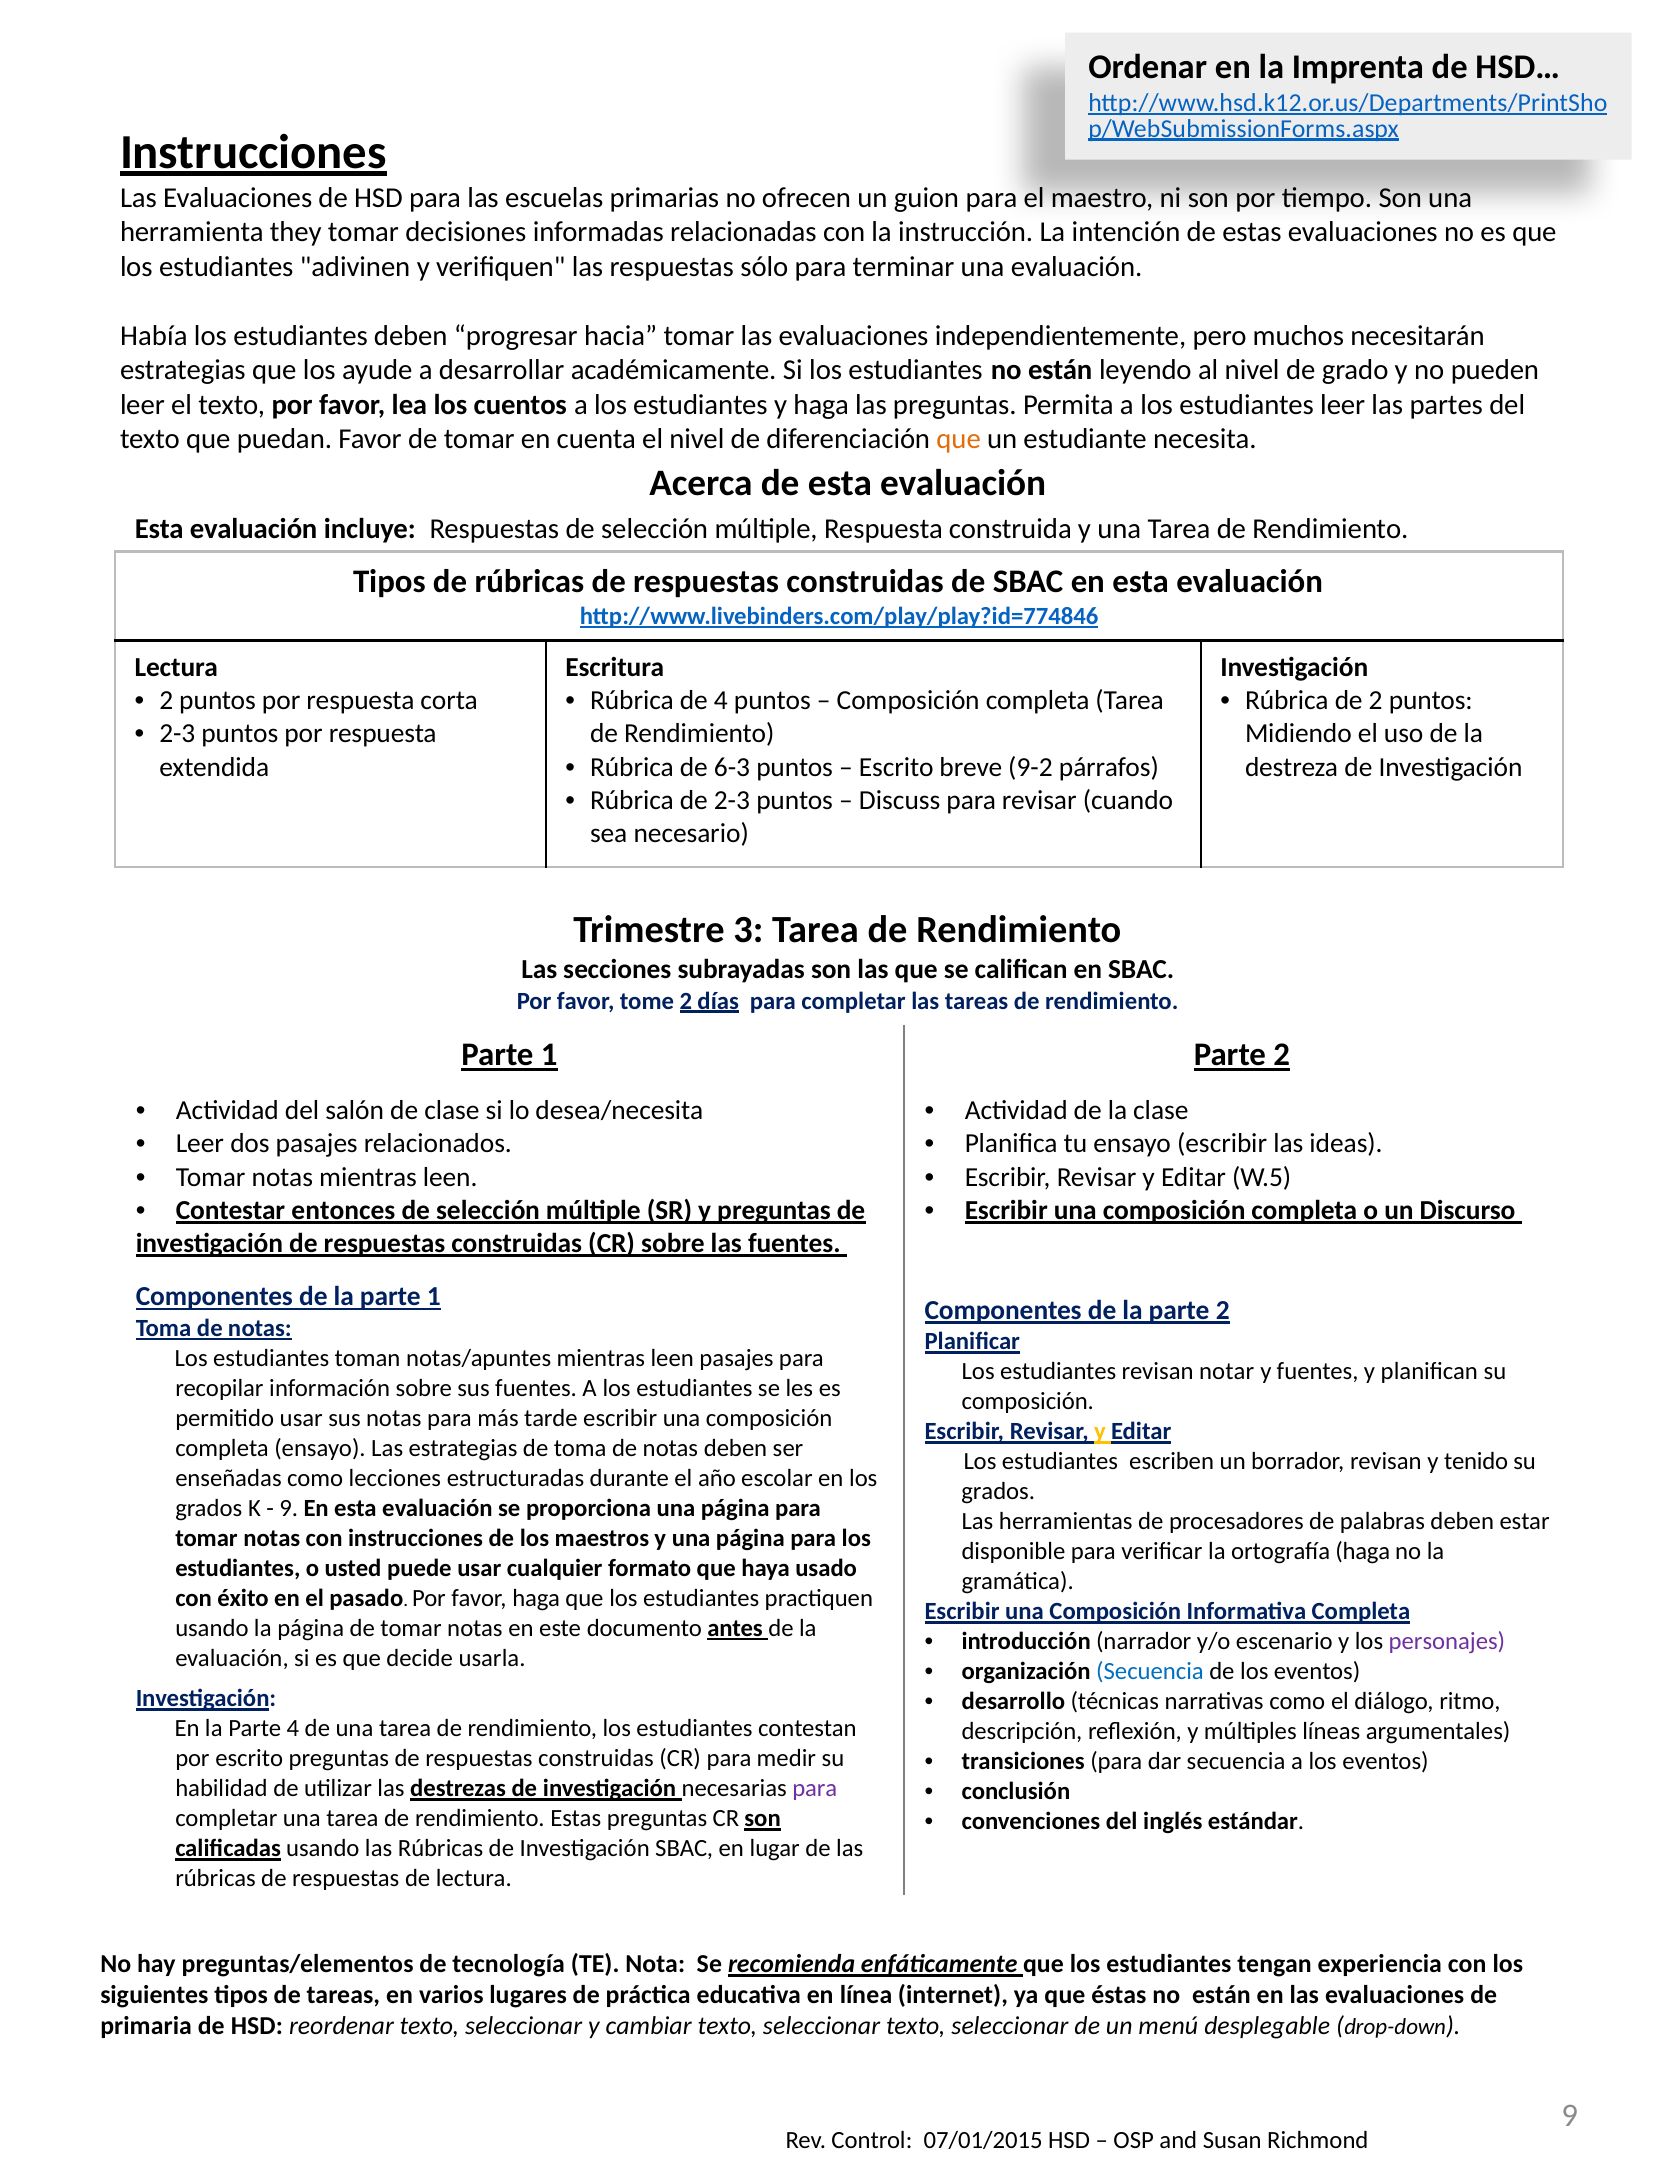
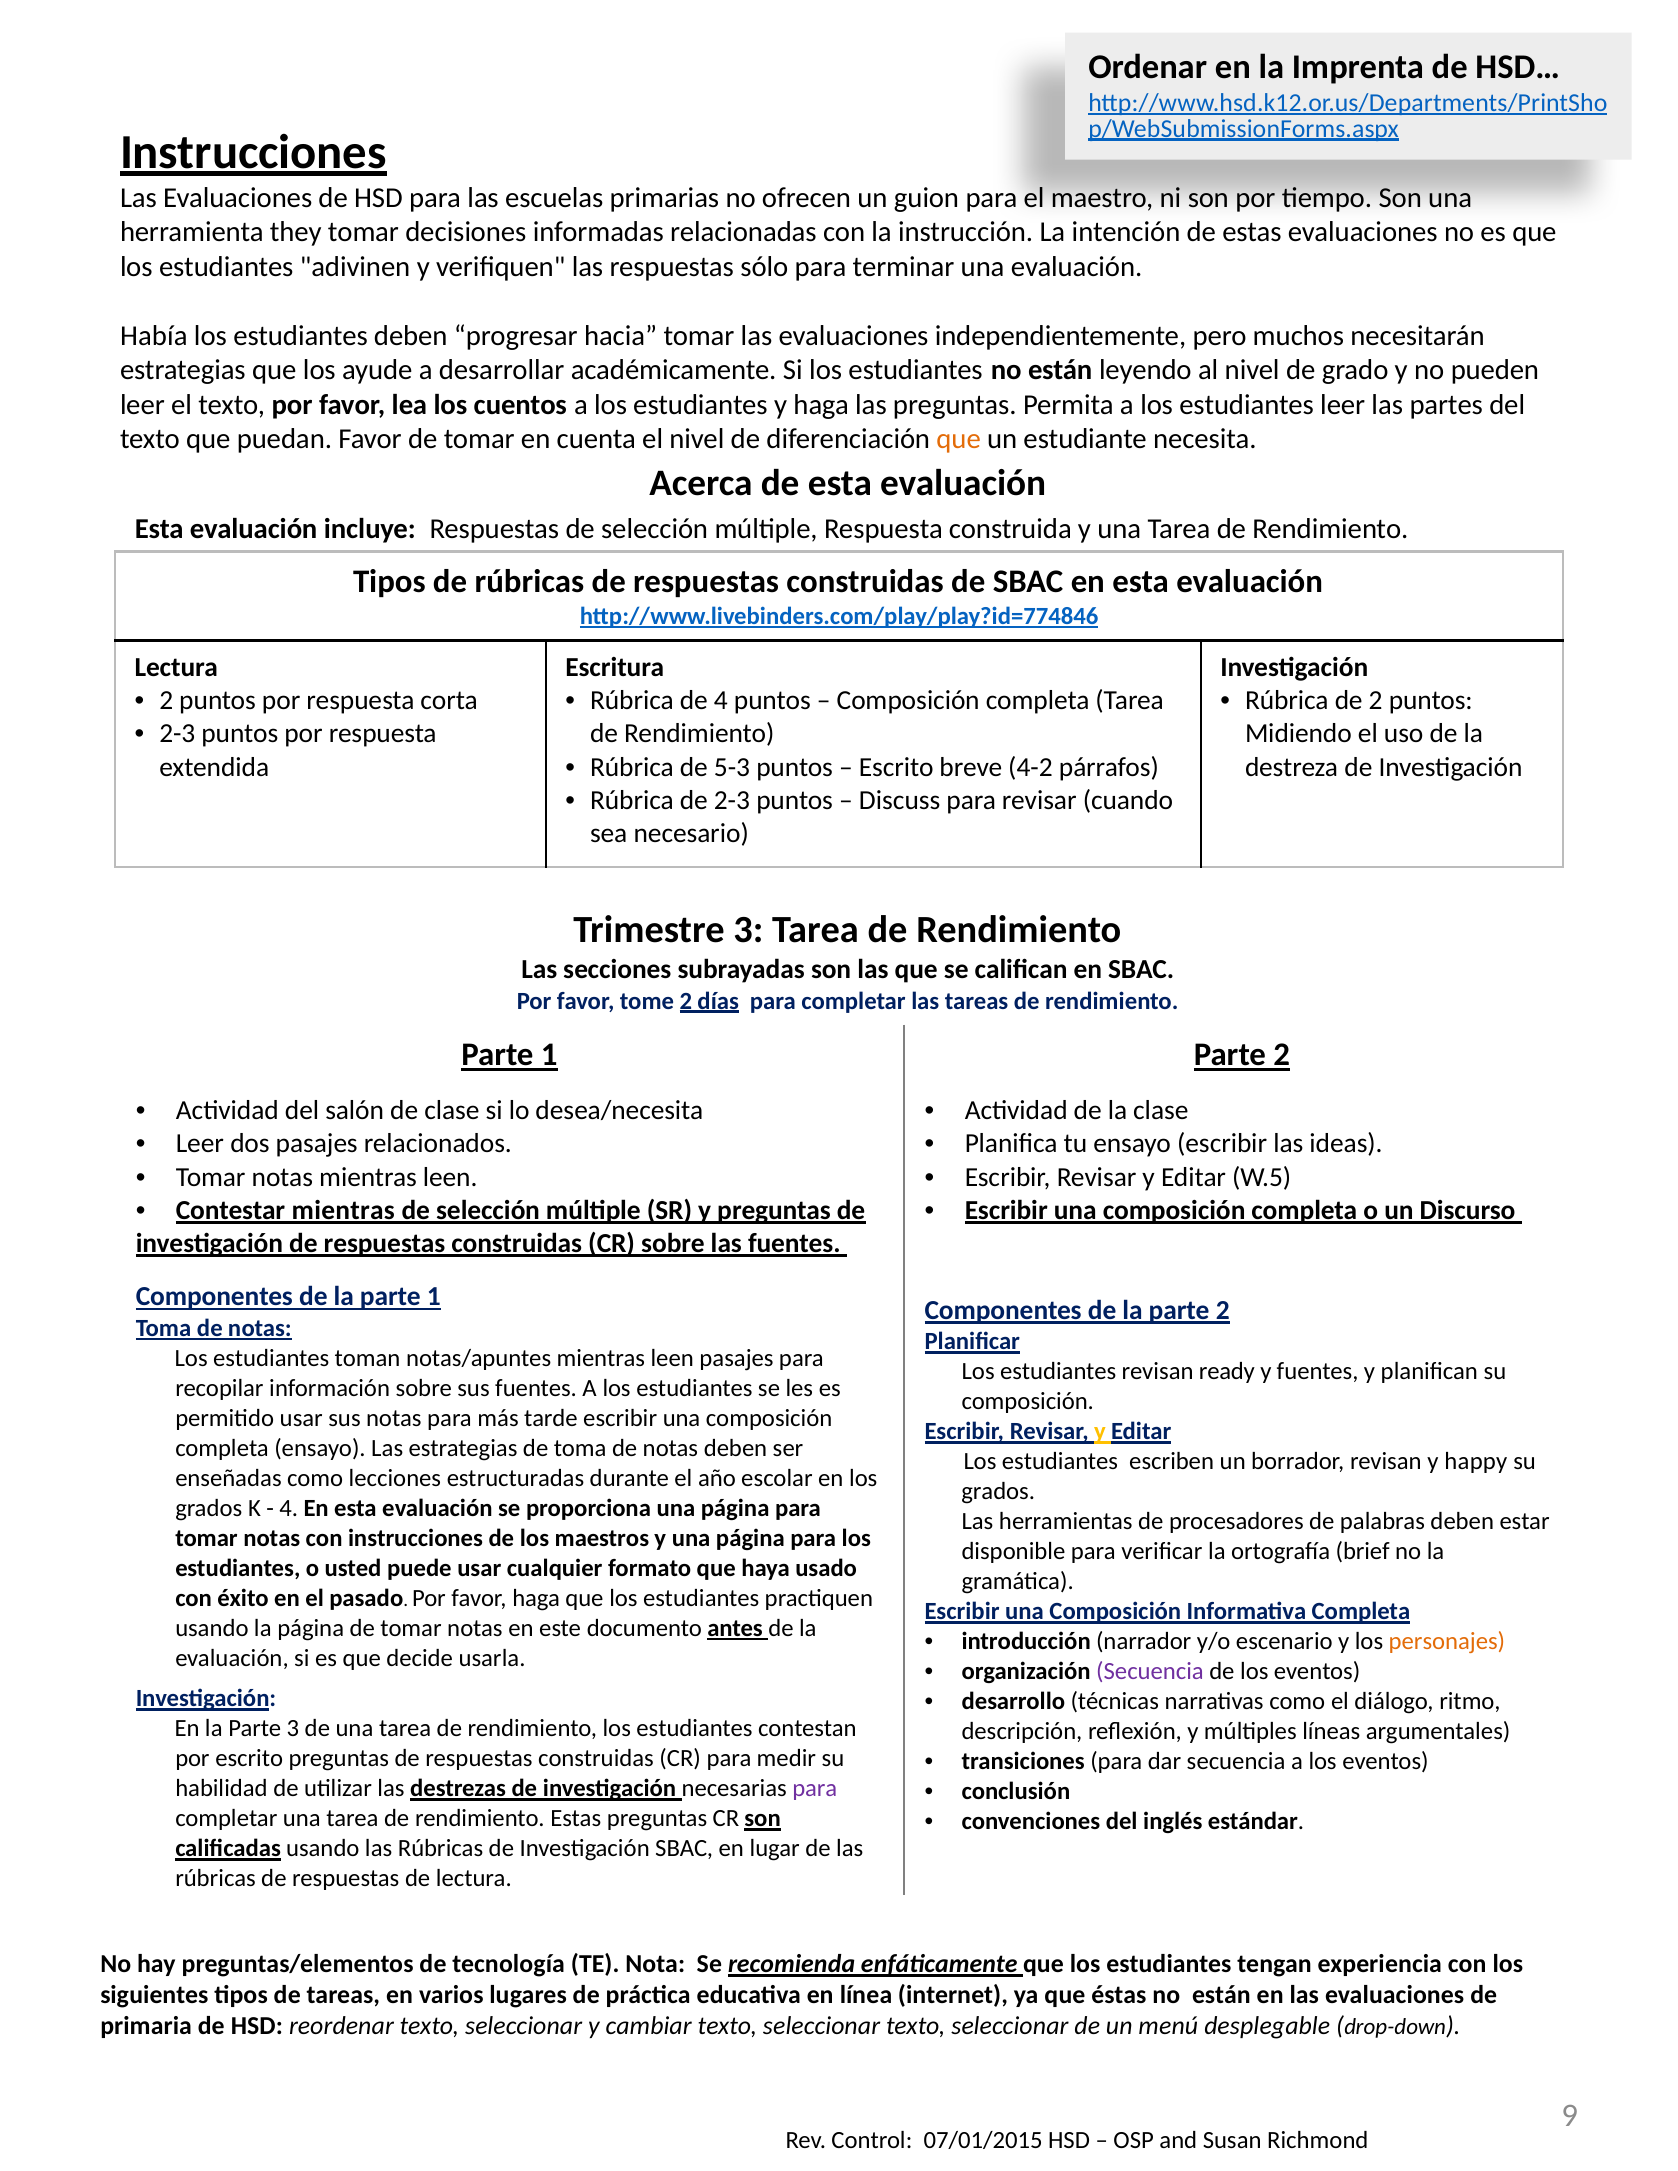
6-3: 6-3 -> 5-3 (732, 767)
9-2: 9-2 -> 4-2 (1030, 767)
Contestar entonces: entonces -> mientras (343, 1211)
notar: notar -> ready (1227, 1372)
tenido: tenido -> happy (1476, 1462)
9: 9 -> 4 (289, 1509)
ortografía haga: haga -> brief (1363, 1552)
personajes colour: purple -> orange (1447, 1642)
Secuencia colour: blue -> purple (1150, 1672)
Parte 4: 4 -> 3 (293, 1729)
